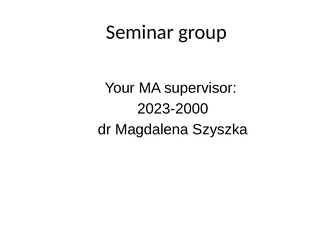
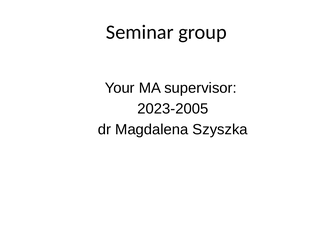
2023-2000: 2023-2000 -> 2023-2005 (173, 109)
